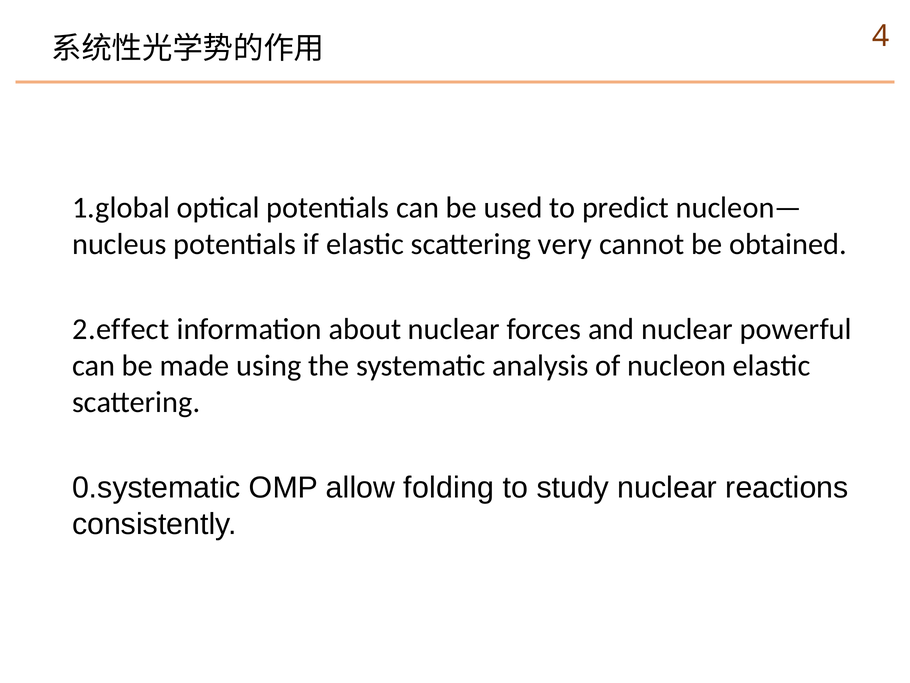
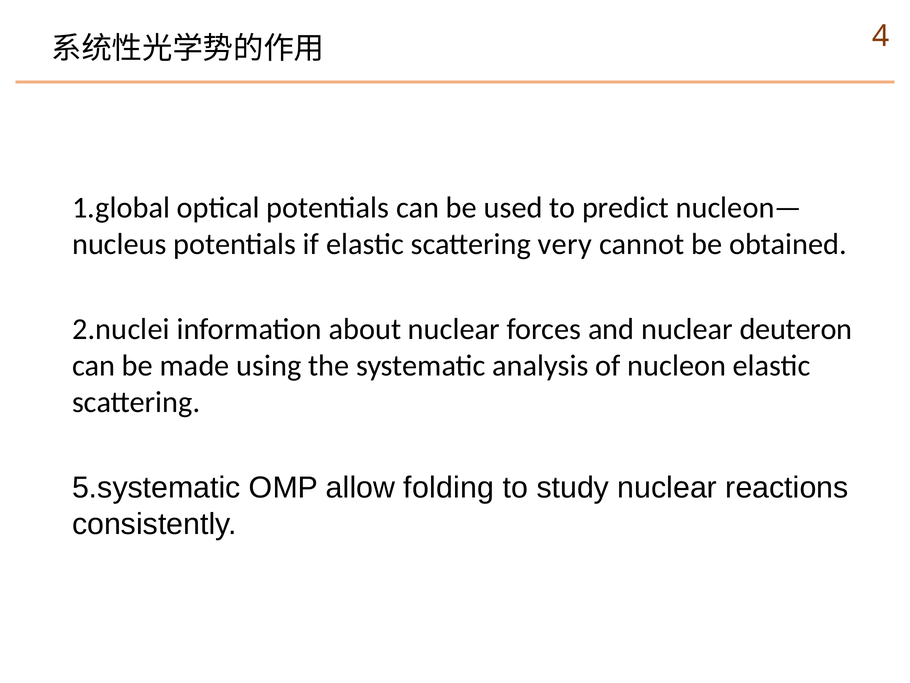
2.effect: 2.effect -> 2.nuclei (121, 329)
powerful: powerful -> deuteron (796, 329)
0.systematic: 0.systematic -> 5.systematic (156, 487)
